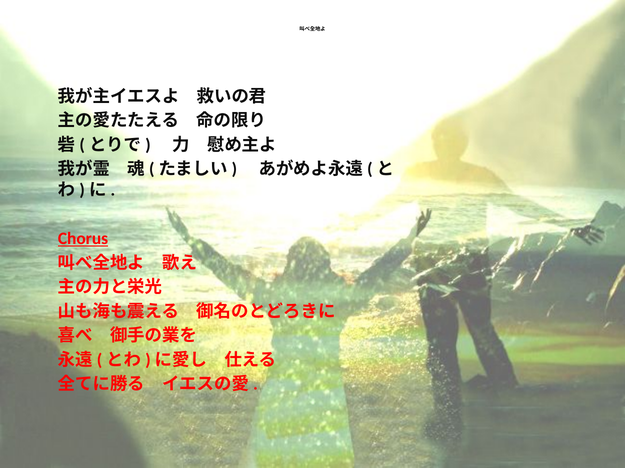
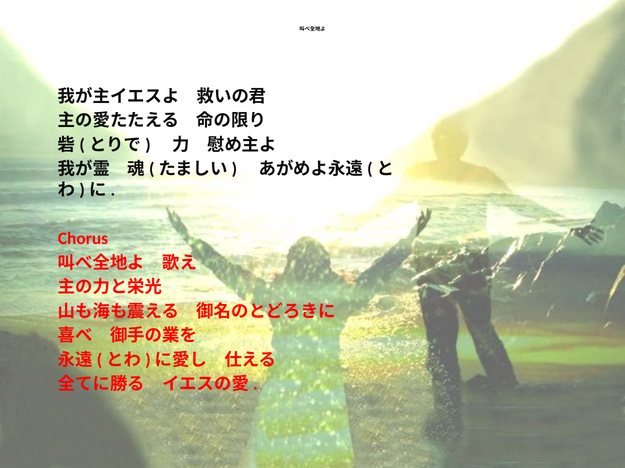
Chorus underline: present -> none (83, 239)
